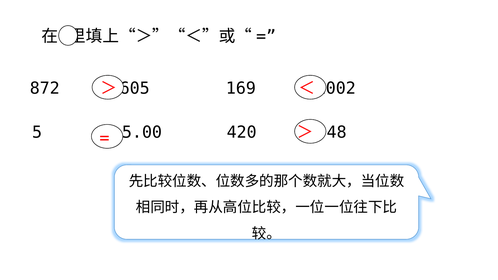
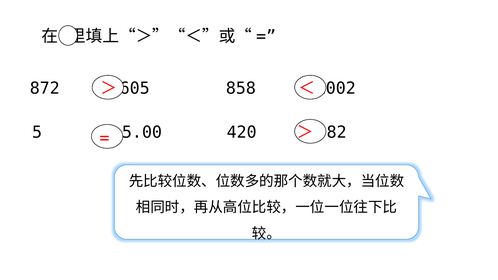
169: 169 -> 858 (241, 88)
48: 48 -> 82 (337, 132)
